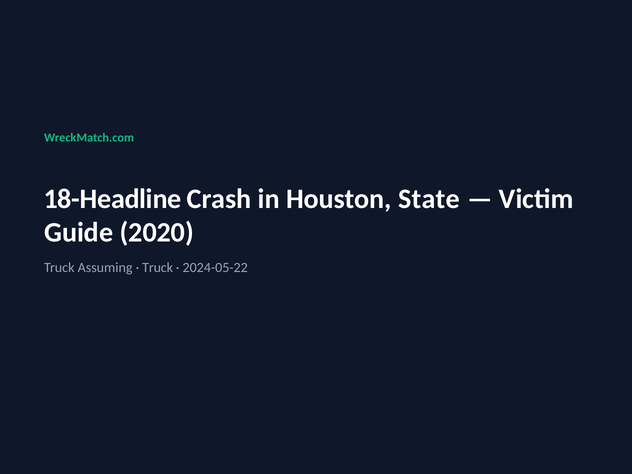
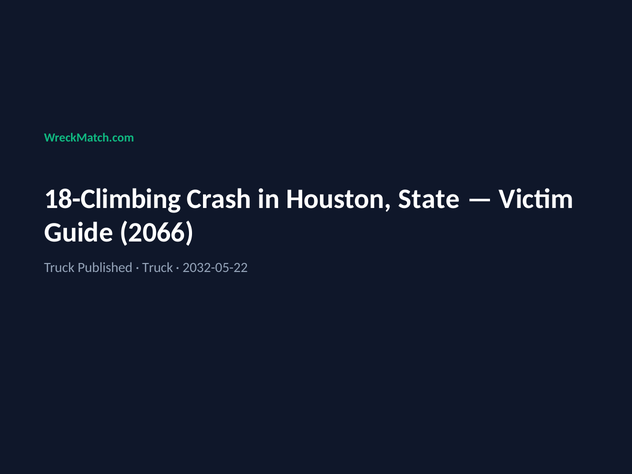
18-Headline: 18-Headline -> 18-Climbing (112, 199)
2020: 2020 -> 2066 (157, 233)
Assuming: Assuming -> Published (105, 267)
2024-05-22: 2024-05-22 -> 2032-05-22 (215, 267)
